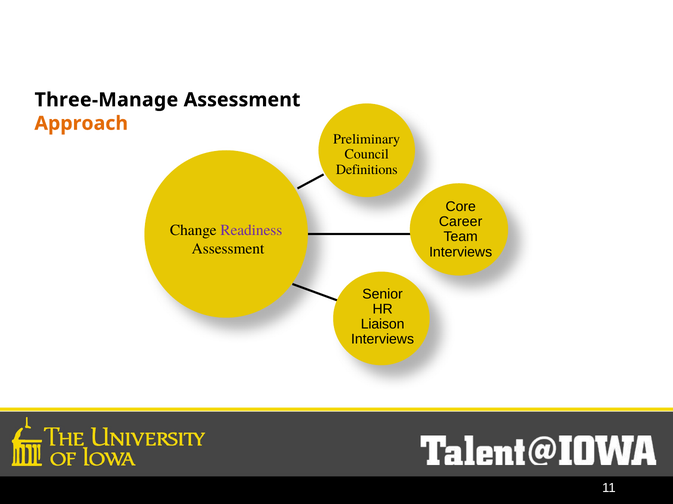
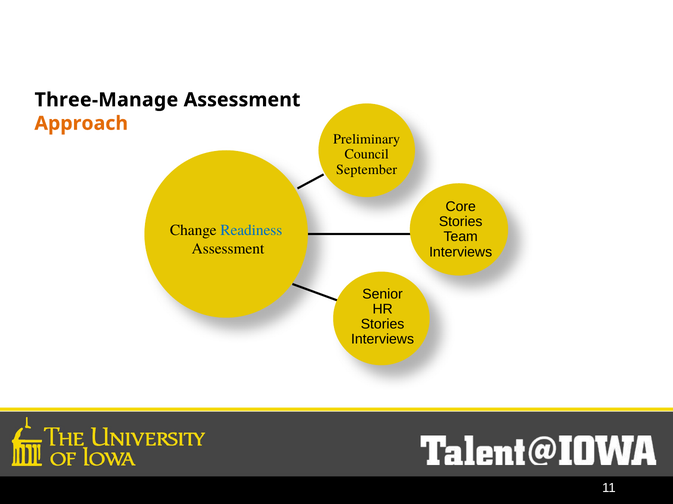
Definitions: Definitions -> September (367, 170)
Career: Career -> Stories (461, 222)
Readiness colour: purple -> blue (251, 230)
Liaison: Liaison -> Stories (383, 325)
